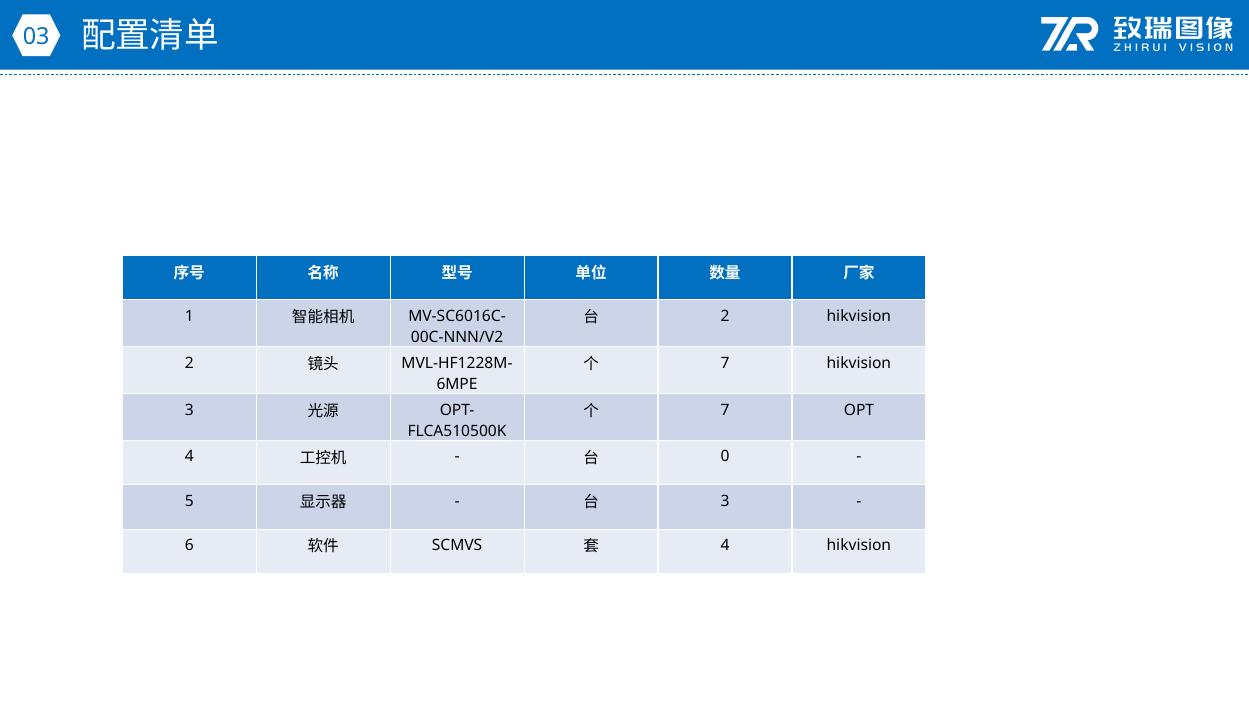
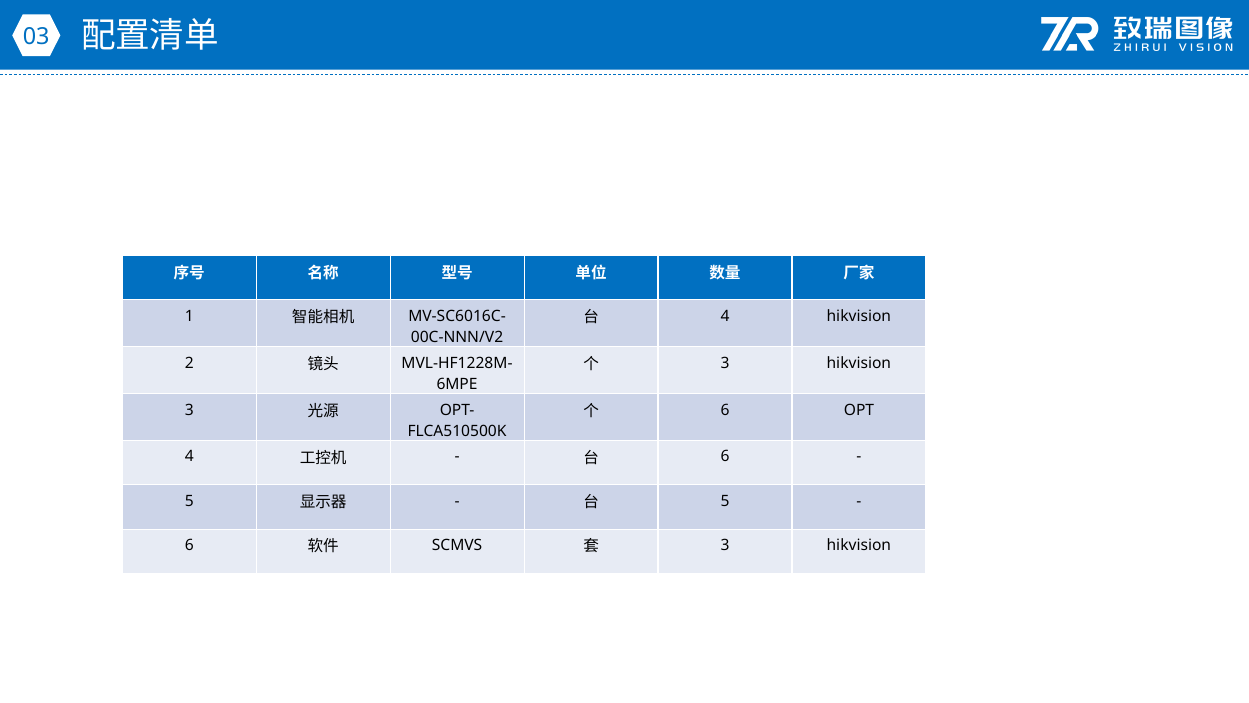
2: 2 -> 4 (725, 316)
7: 7 -> 3 (725, 363)
7: 7 -> 6 (725, 410)
0: 0 -> 6 (725, 457)
3: 3 -> 5 (725, 501)
4: 4 -> 3 (725, 545)
